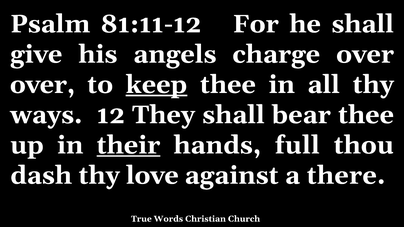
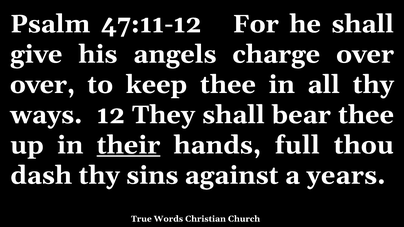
81:11-12: 81:11-12 -> 47:11-12 (151, 24)
keep underline: present -> none (157, 85)
love: love -> sins (152, 176)
there: there -> years (346, 176)
